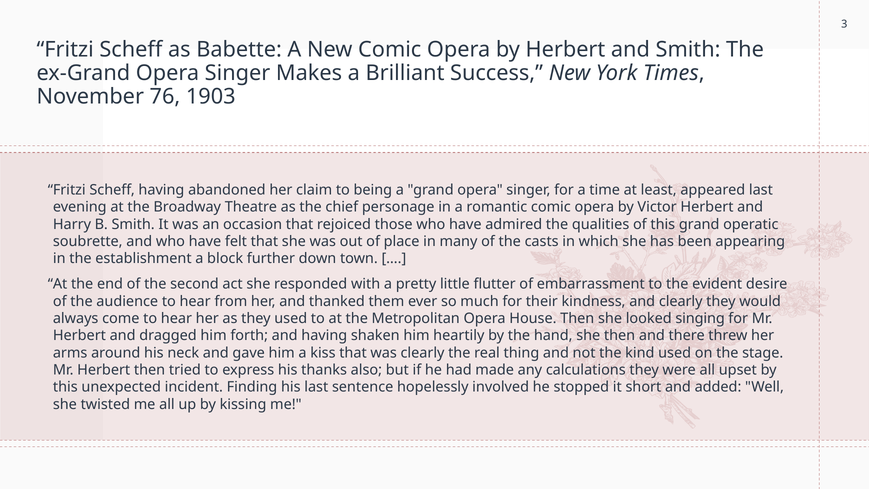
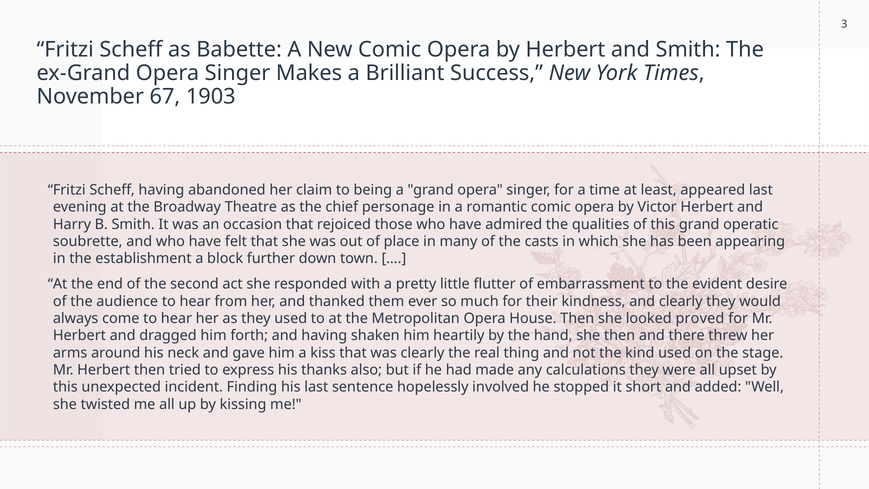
76: 76 -> 67 (165, 97)
singing: singing -> proved (700, 318)
